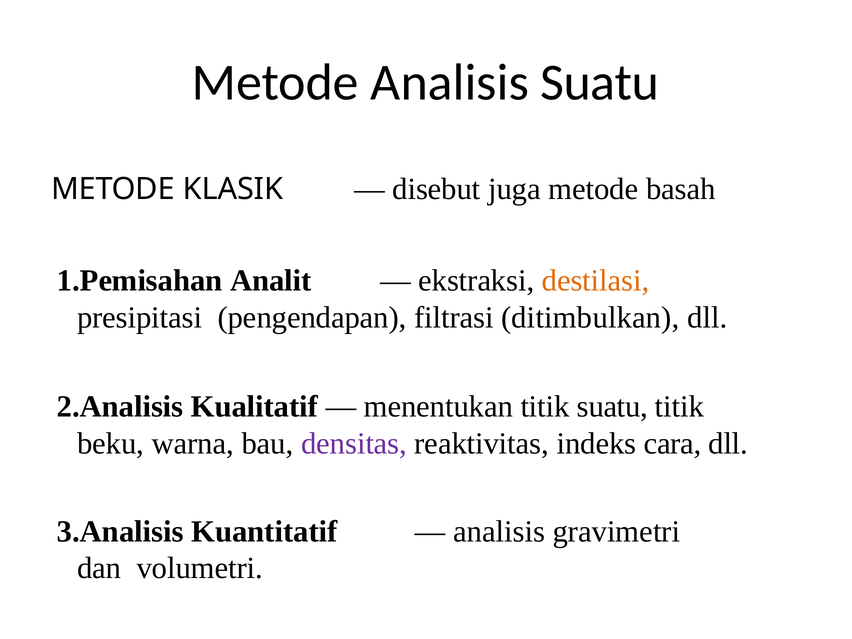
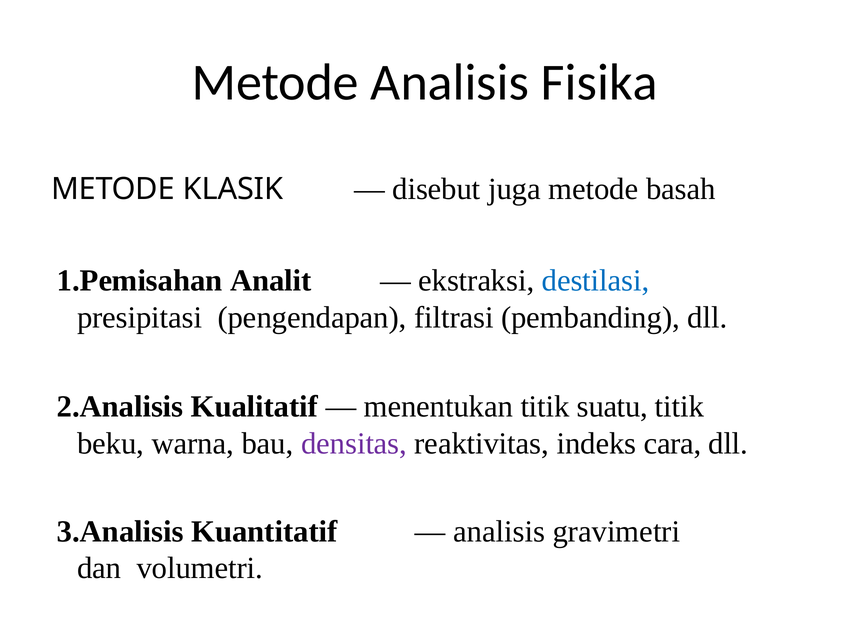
Analisis Suatu: Suatu -> Fisika (599, 82)
destilasi colour: orange -> blue (596, 280)
ditimbulkan: ditimbulkan -> pembanding (590, 317)
